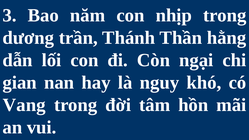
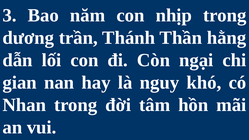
Vang: Vang -> Nhan (24, 105)
